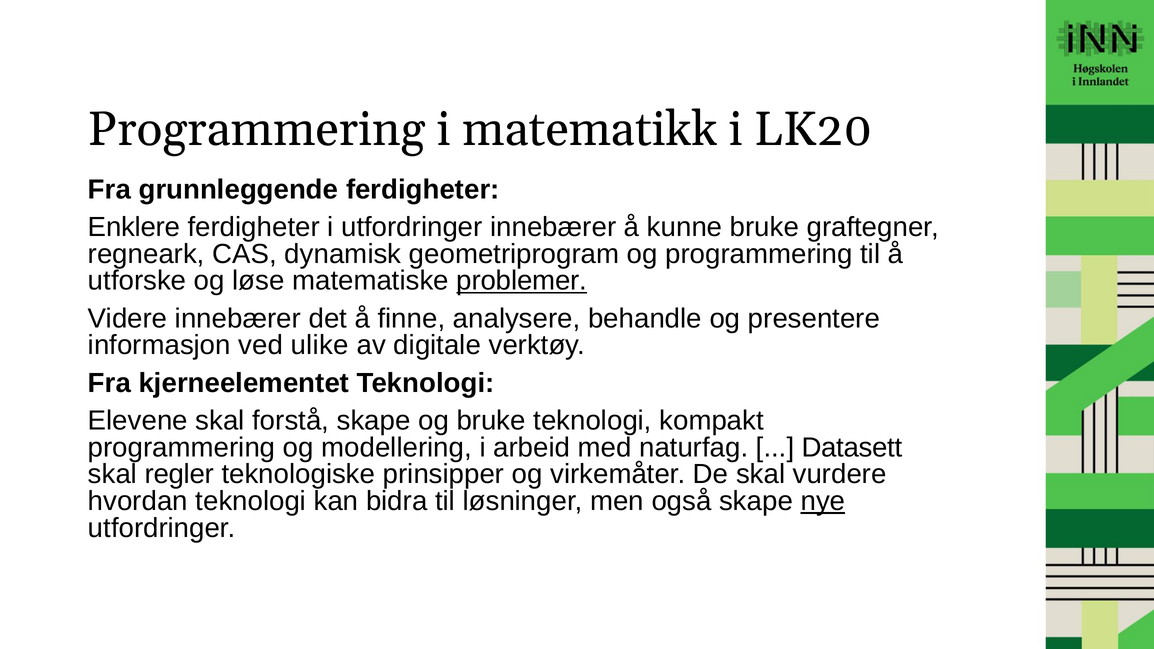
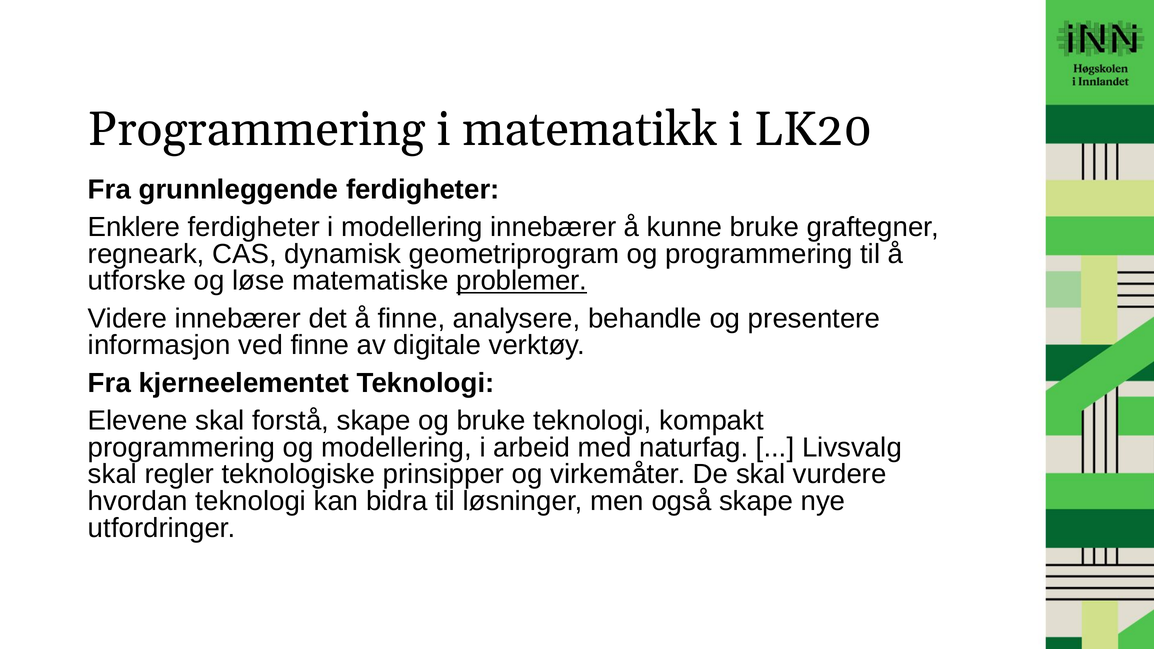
i utfordringer: utfordringer -> modellering (412, 227)
ved ulike: ulike -> finne (320, 345)
Datasett: Datasett -> Livsvalg (852, 448)
nye underline: present -> none (823, 501)
